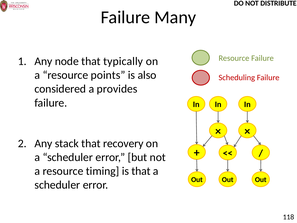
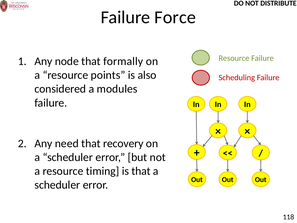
Many: Many -> Force (175, 17)
typically: typically -> formally (123, 61)
provides: provides -> modules (117, 89)
stack: stack -> need (67, 143)
